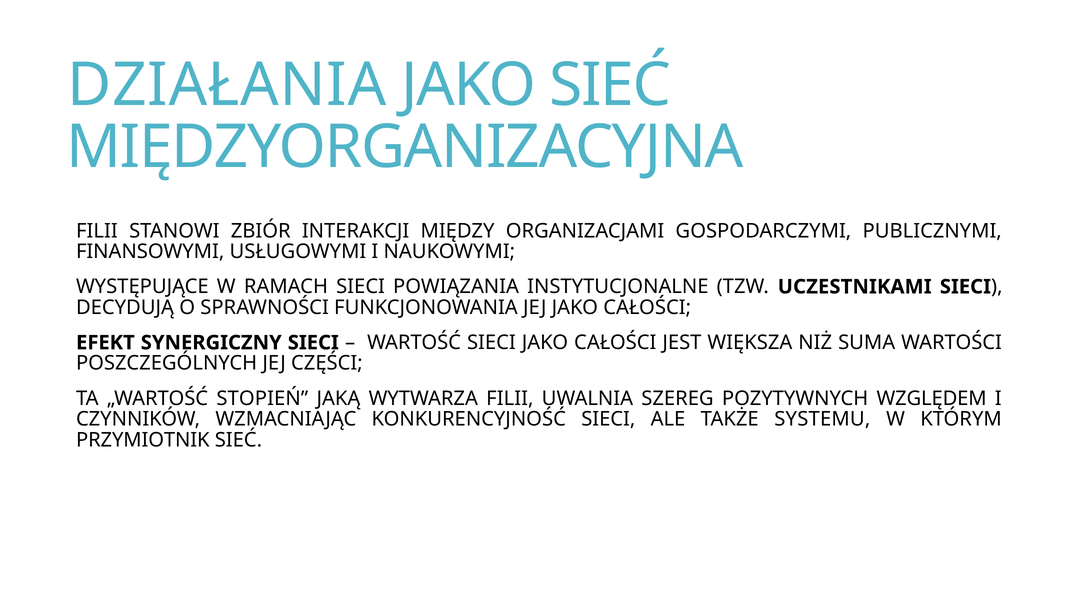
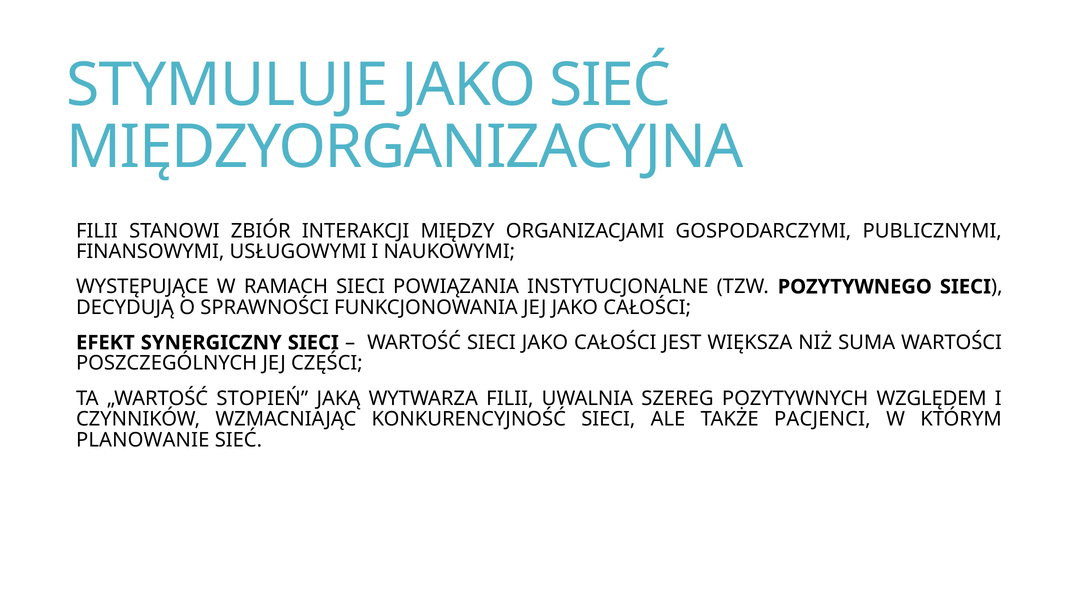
DZIAŁANIA: DZIAŁANIA -> STYMULUJE (227, 85)
UCZESTNIKAMI: UCZESTNIKAMI -> POZYTYWNEGO (855, 286)
SYSTEMU: SYSTEMU -> PACJENCI (822, 419)
PRZYMIOTNIK: PRZYMIOTNIK -> PLANOWANIE (143, 439)
